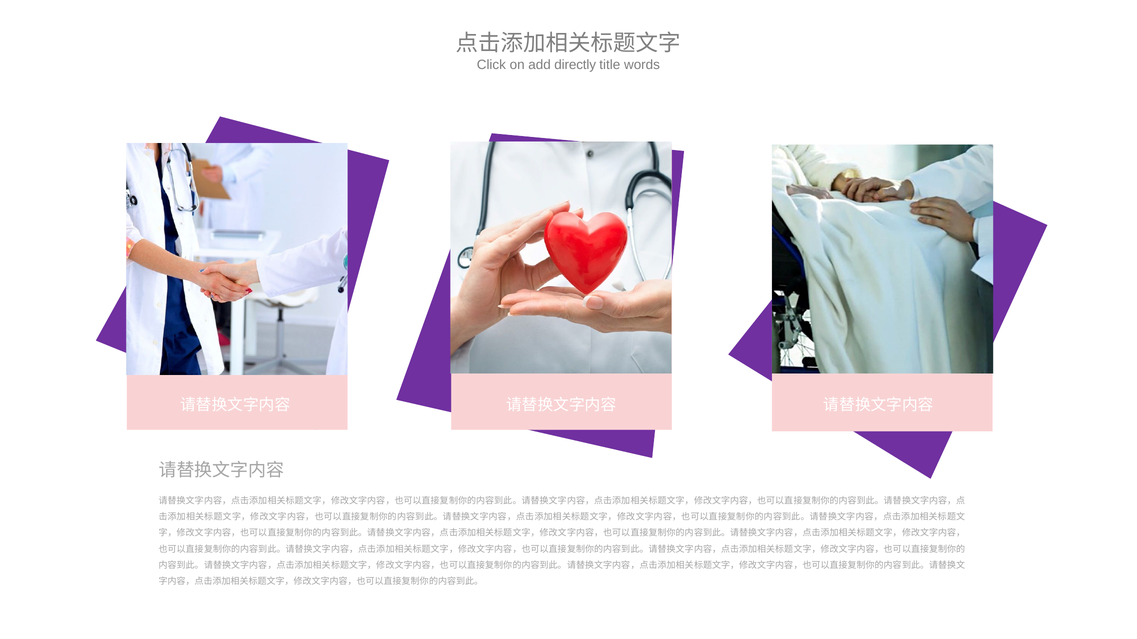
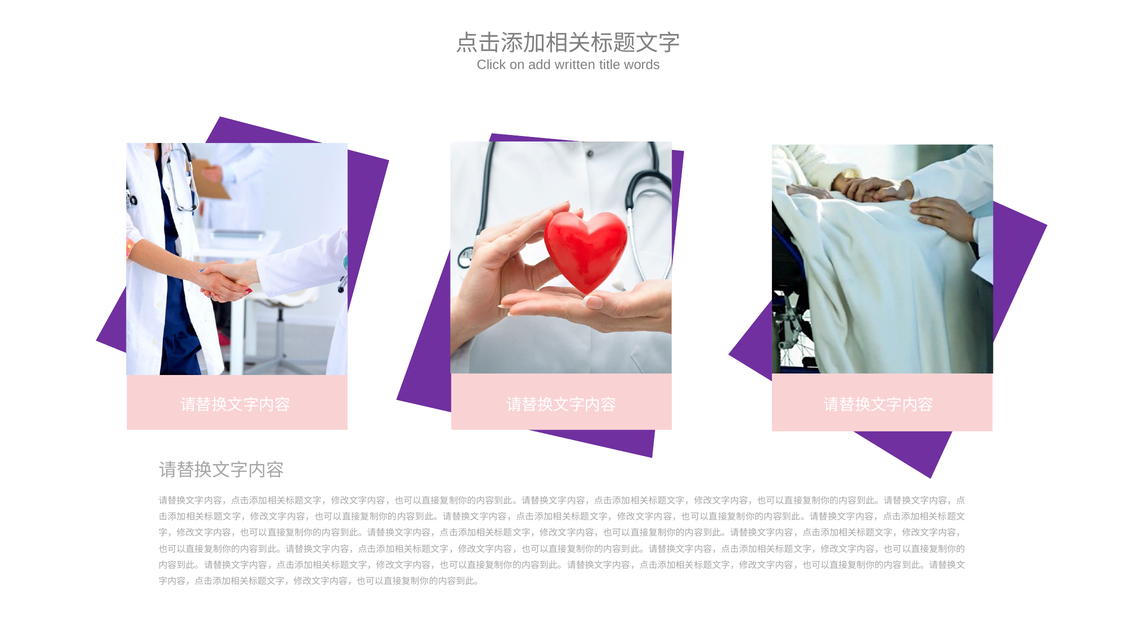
directly: directly -> written (575, 65)
